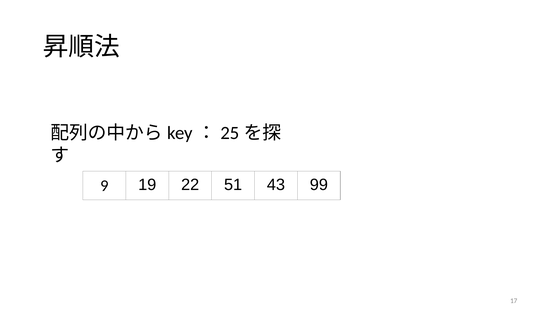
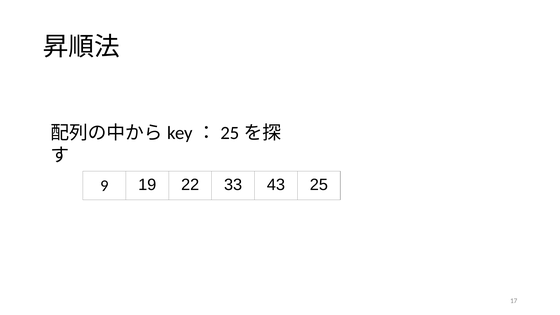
51: 51 -> 33 (233, 185)
99: 99 -> 25 (319, 185)
